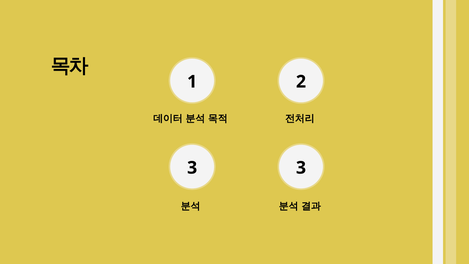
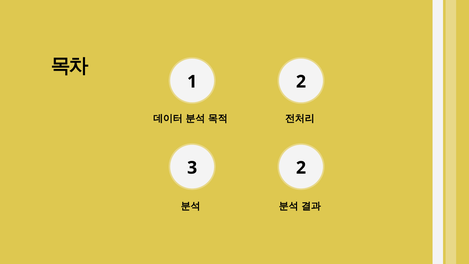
3 3: 3 -> 2 (301, 168)
